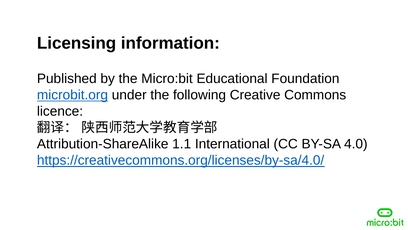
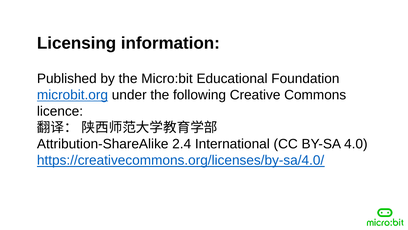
1.1: 1.1 -> 2.4 (182, 144)
